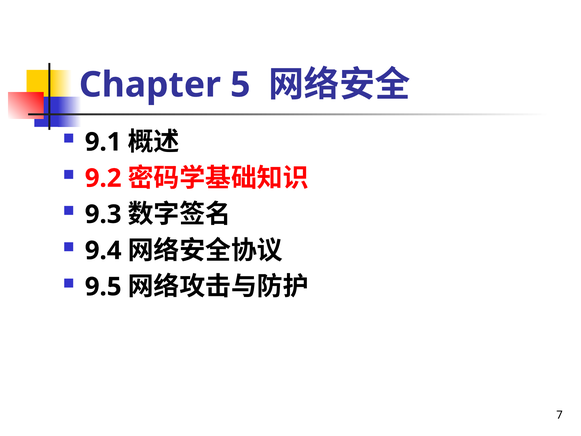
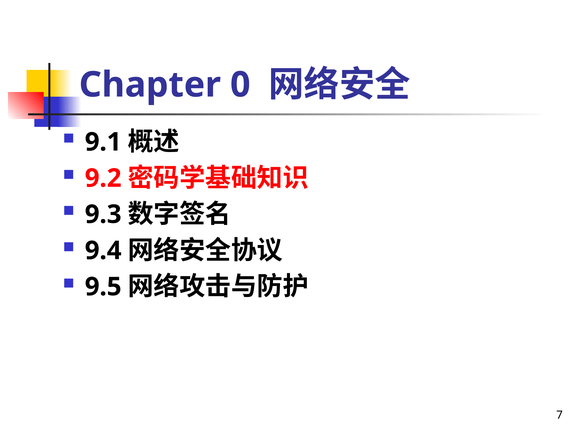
5: 5 -> 0 (240, 85)
